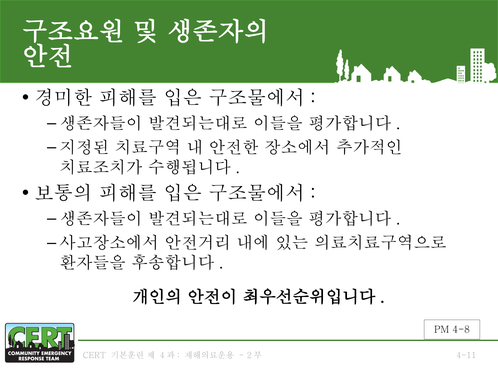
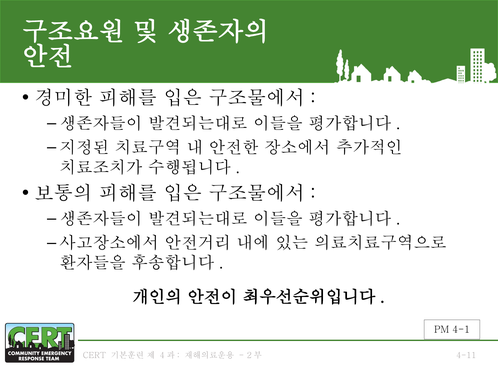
4-8: 4-8 -> 4-1 (461, 330)
